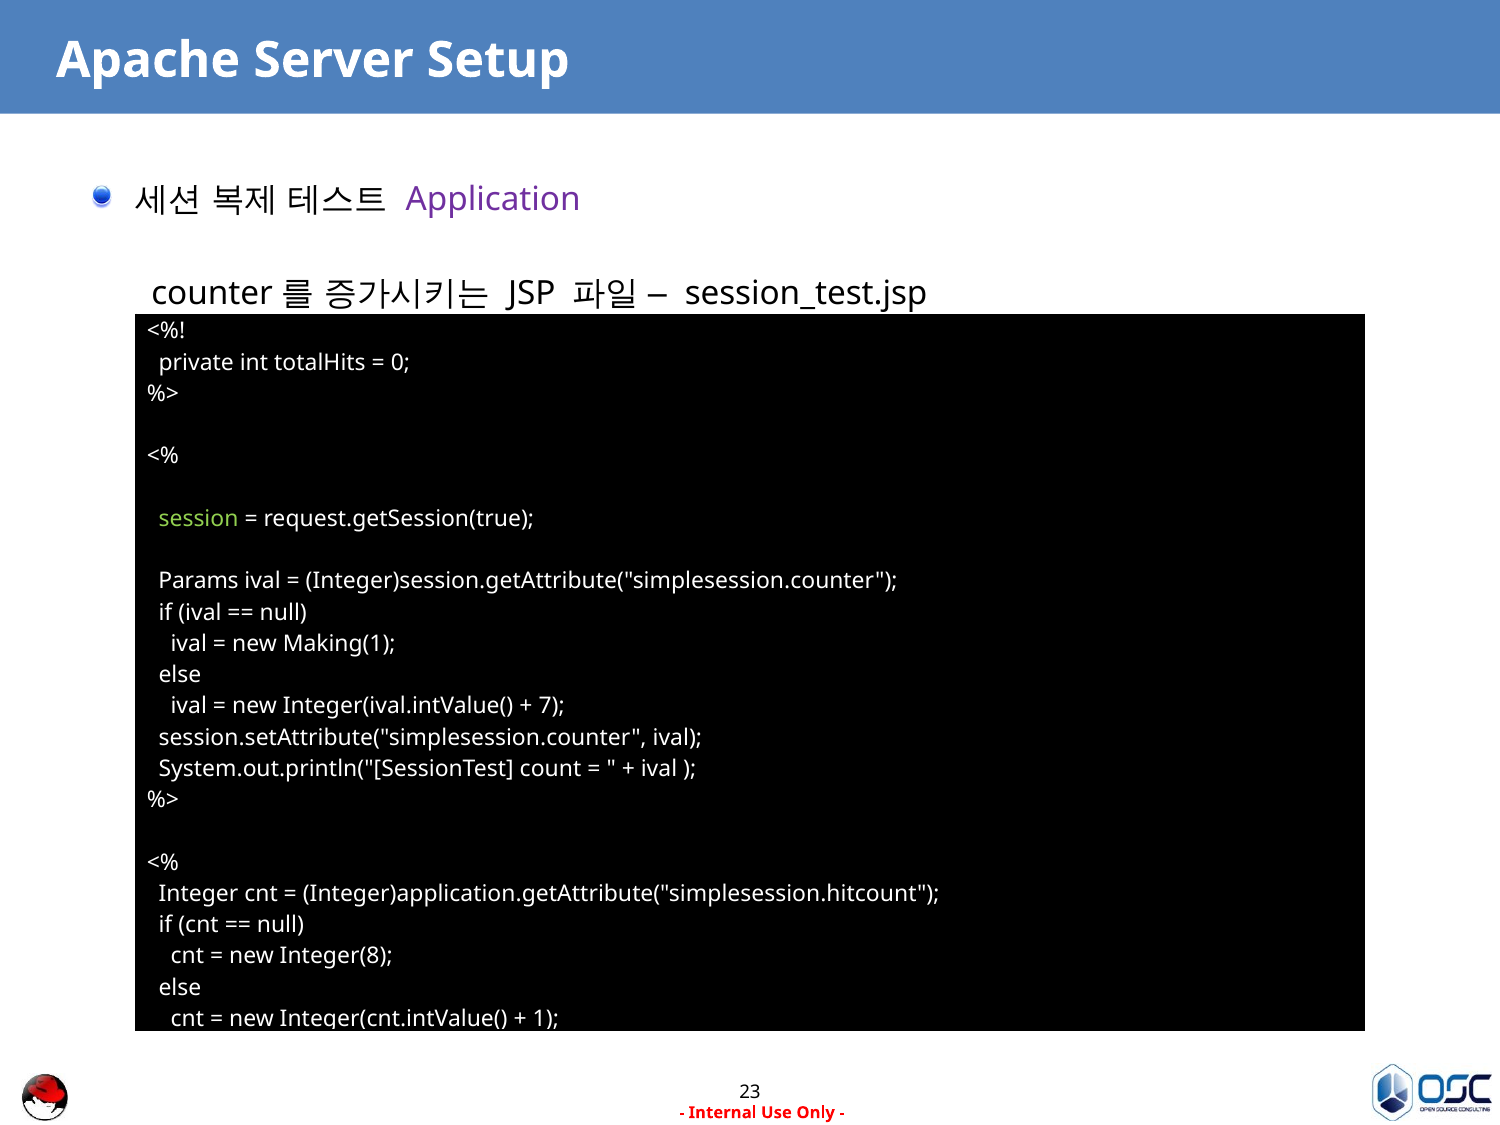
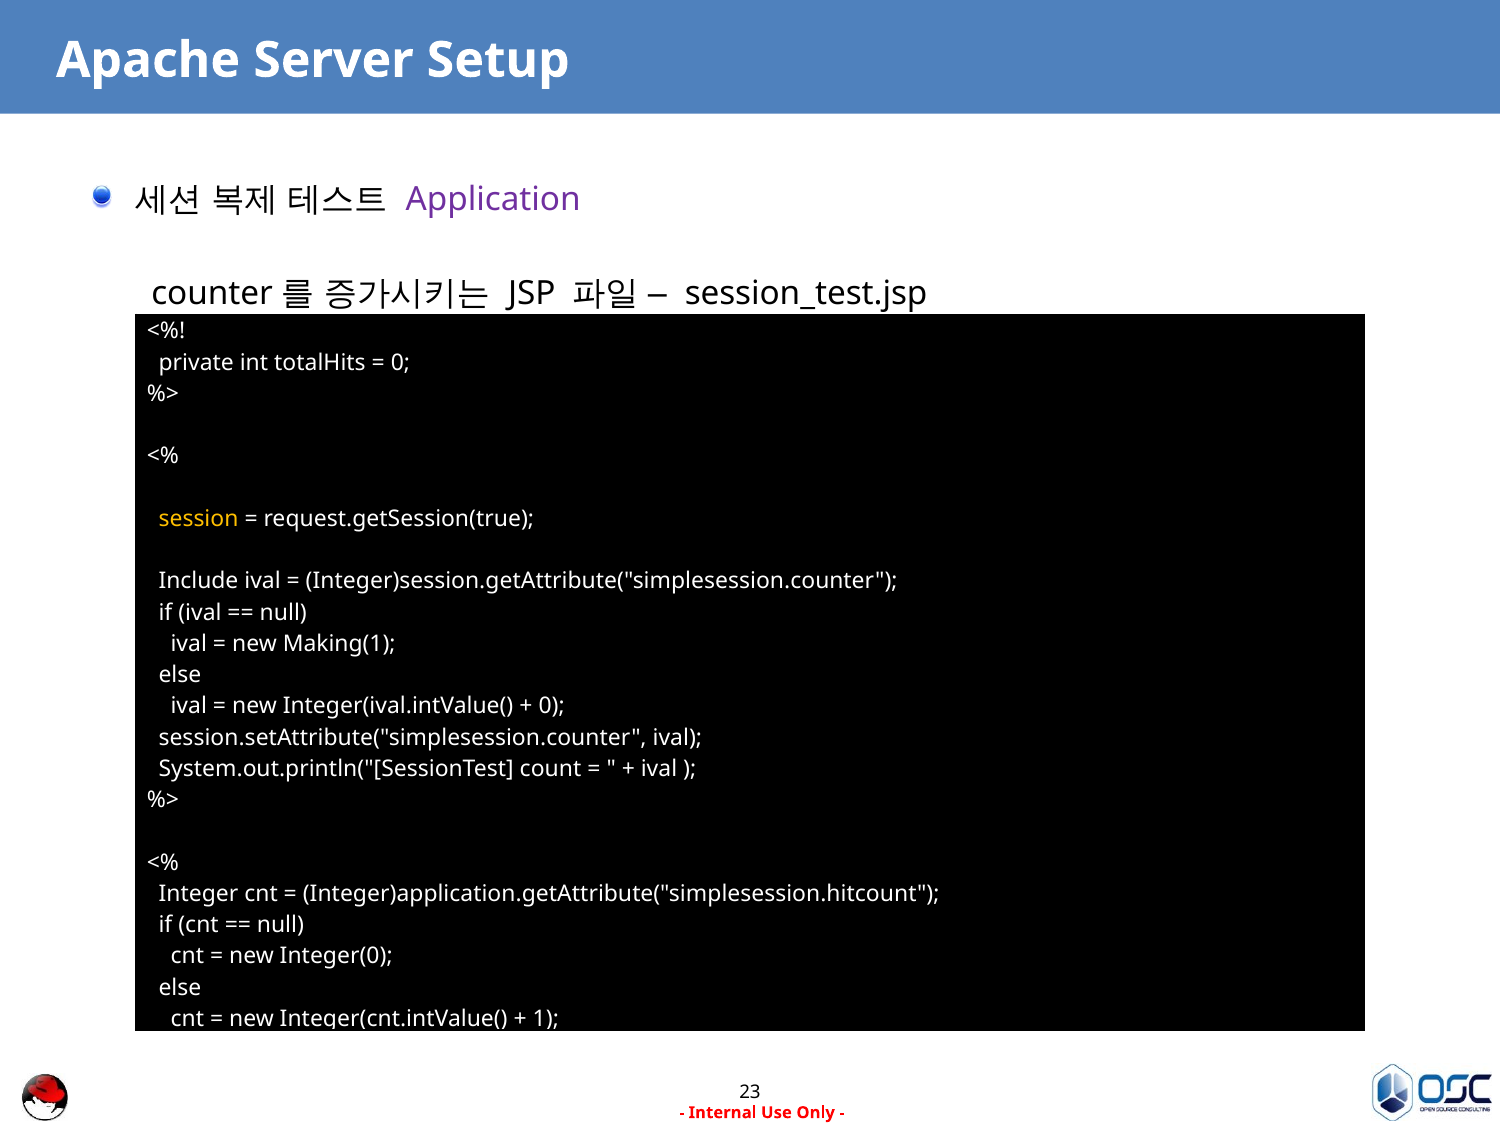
session colour: light green -> yellow (199, 519)
Params: Params -> Include (198, 581)
7: 7 -> 0 (552, 706)
Integer(8: Integer(8 -> Integer(0 (336, 956)
